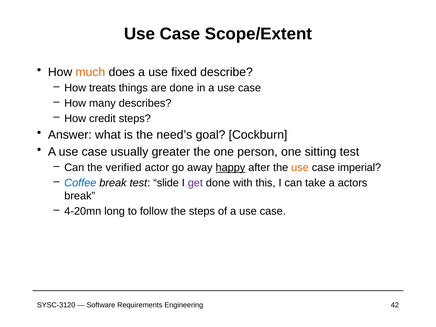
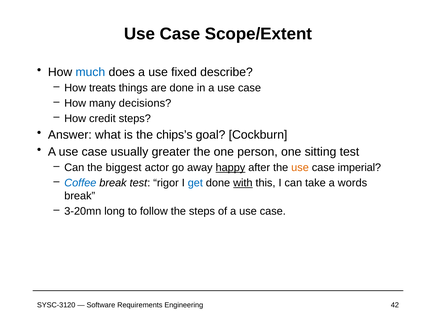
much colour: orange -> blue (90, 72)
describes: describes -> decisions (145, 103)
need’s: need’s -> chips’s (174, 135)
verified: verified -> biggest (124, 168)
slide: slide -> rigor (166, 183)
get colour: purple -> blue (195, 183)
with underline: none -> present (243, 183)
actors: actors -> words (353, 183)
4-20mn: 4-20mn -> 3-20mn (83, 211)
